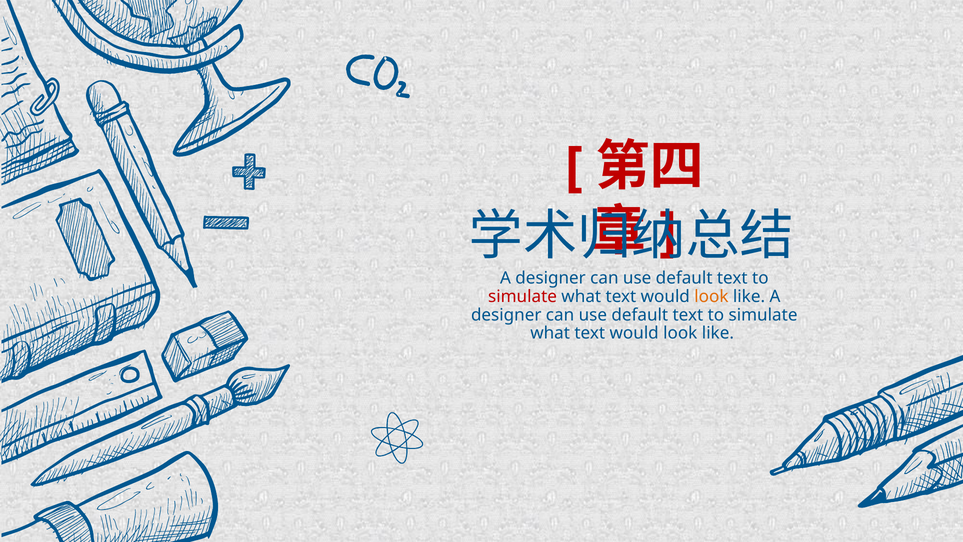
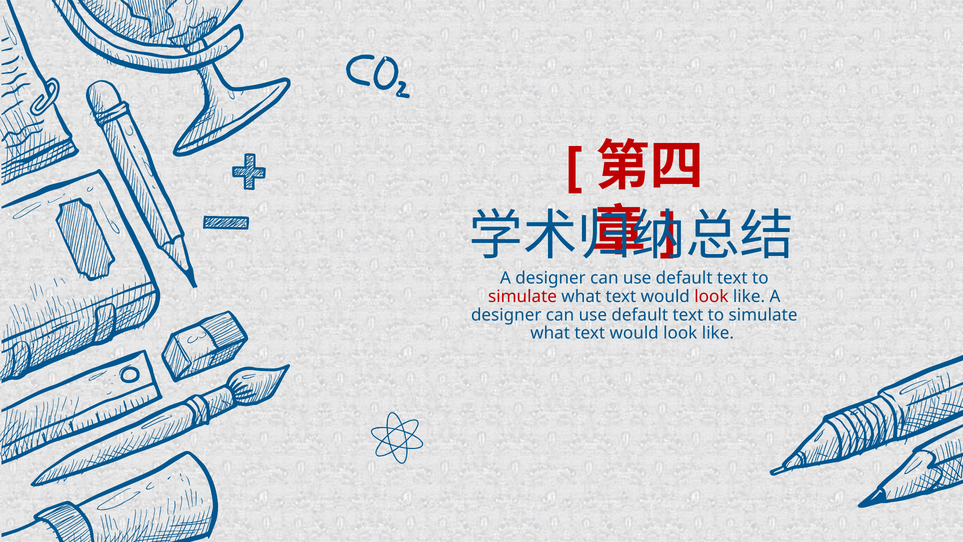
look colour: orange -> red (711, 296)
